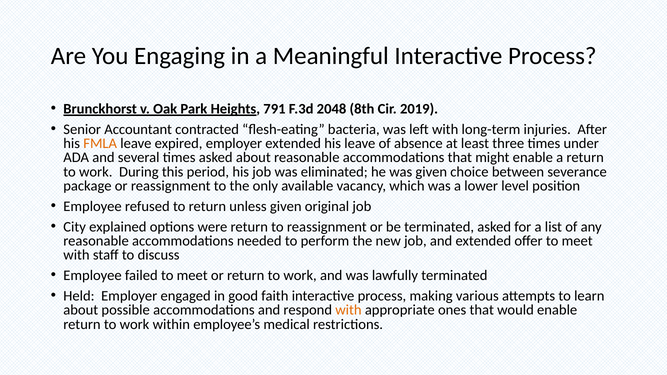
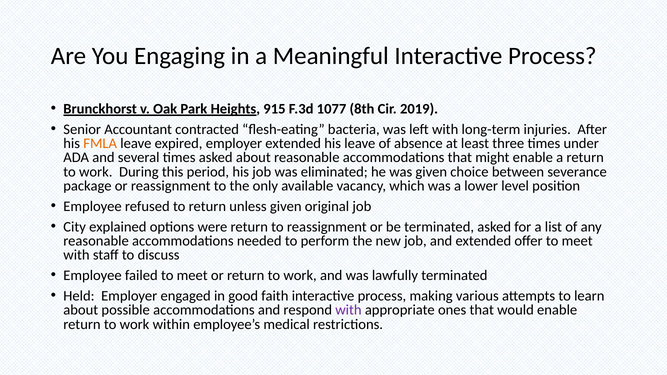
791: 791 -> 915 (274, 109)
2048: 2048 -> 1077 (332, 109)
with colour: orange -> purple (348, 310)
